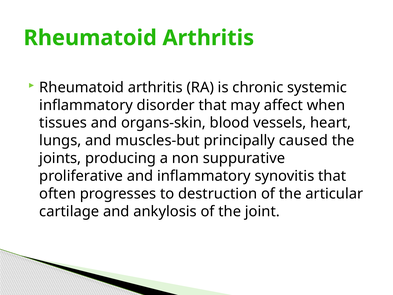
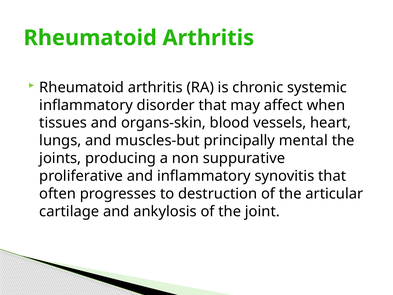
caused: caused -> mental (303, 140)
